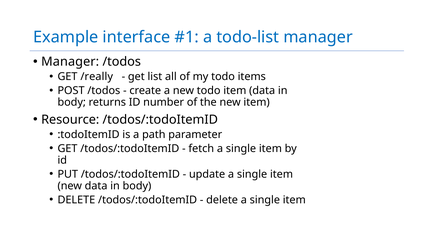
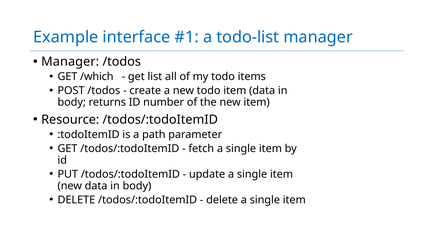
/really: /really -> /which (97, 77)
